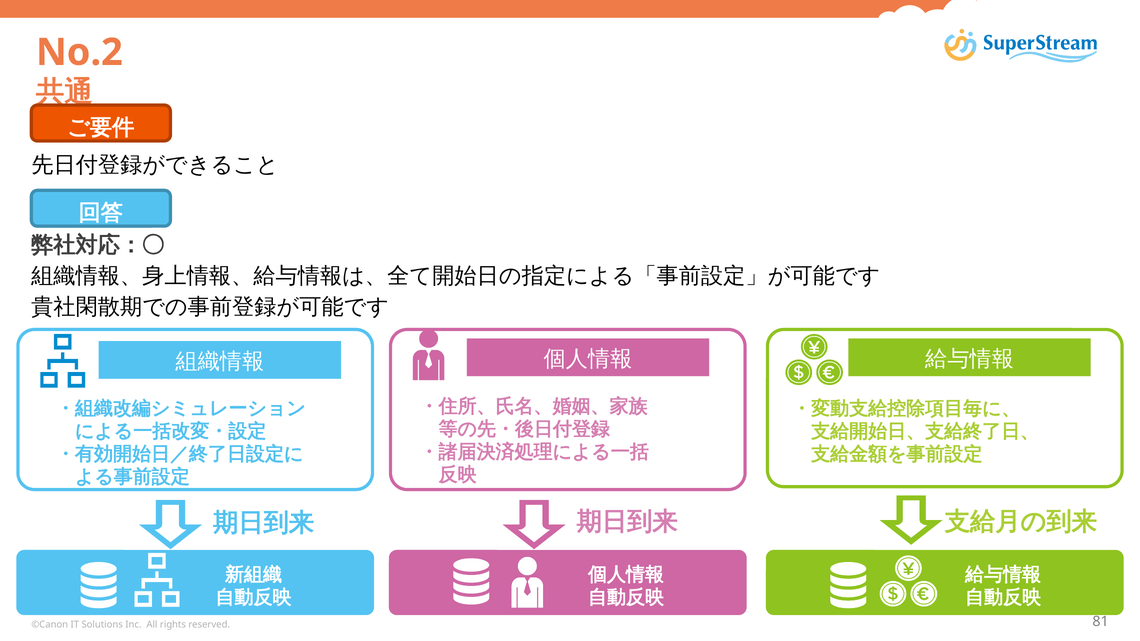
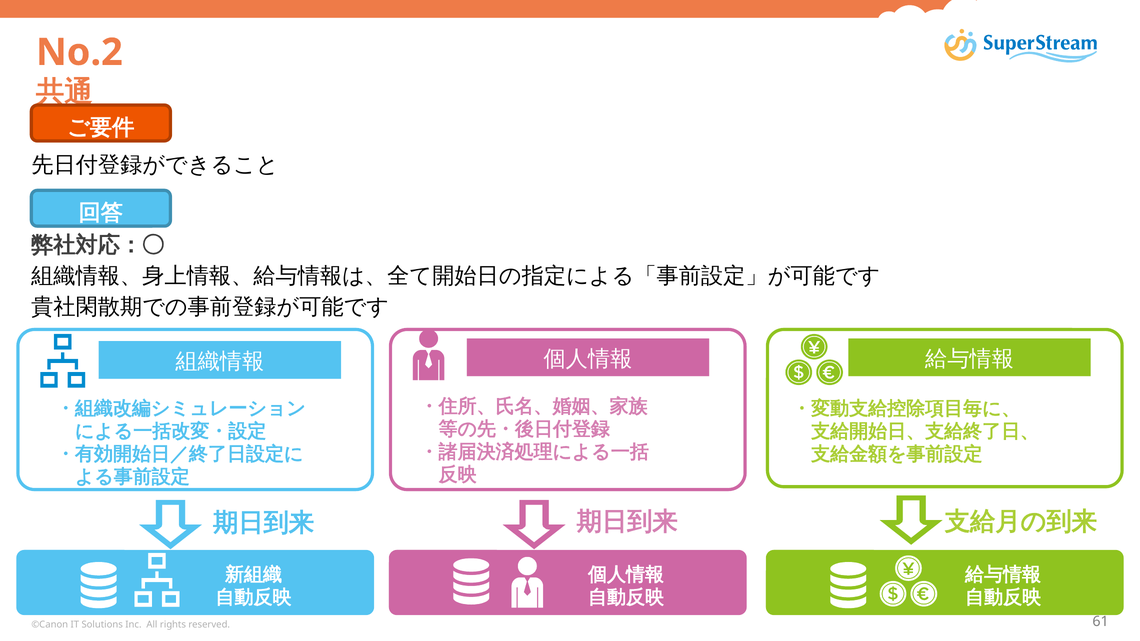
81: 81 -> 61 (1101, 622)
